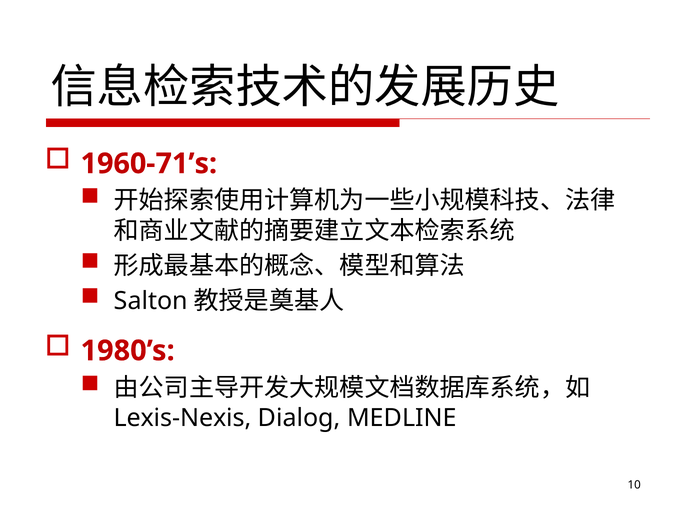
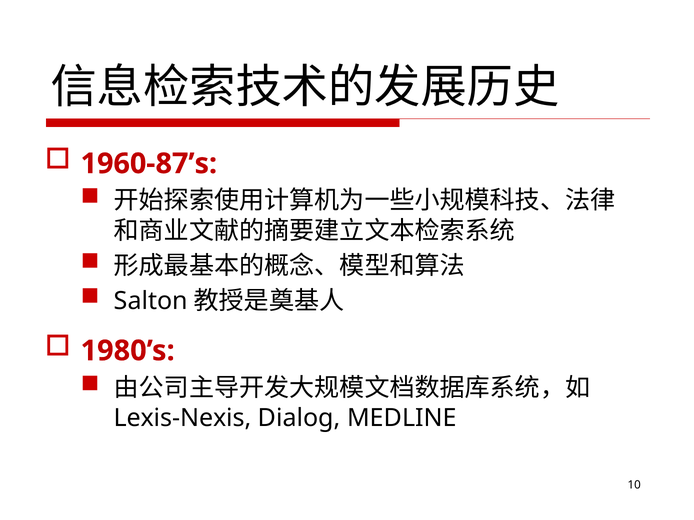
1960-71’s: 1960-71’s -> 1960-87’s (149, 164)
